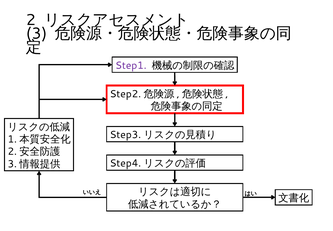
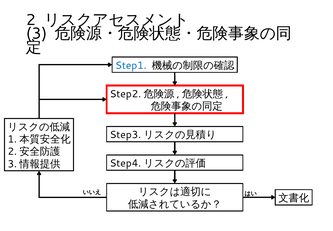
Step1 colour: purple -> blue (131, 65)
